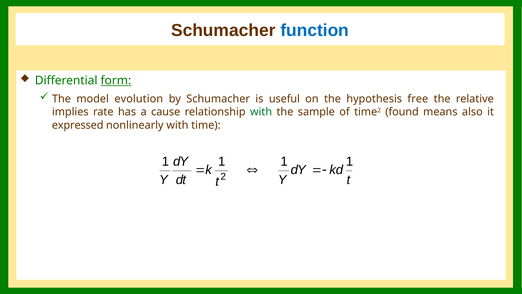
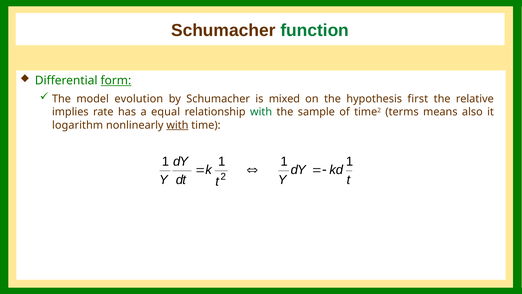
function colour: blue -> green (315, 30)
useful: useful -> mixed (284, 99)
free: free -> first (418, 99)
cause: cause -> equal (166, 112)
found: found -> terms (402, 112)
expressed: expressed -> logarithm (78, 125)
with underline: none -> present (177, 125)
